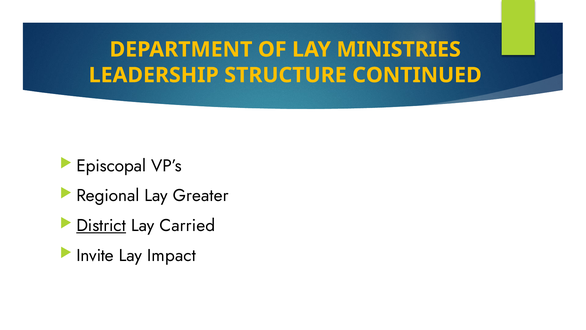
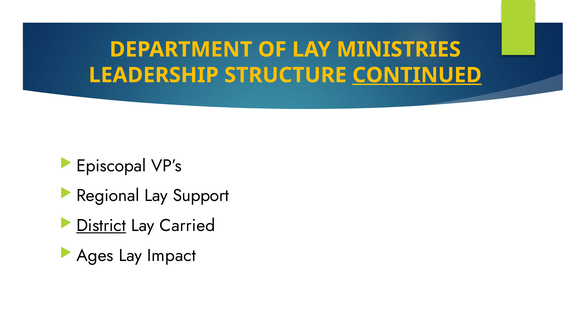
CONTINUED underline: none -> present (417, 75)
Greater: Greater -> Support (201, 195)
Invite: Invite -> Ages (95, 255)
